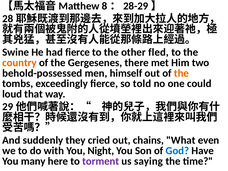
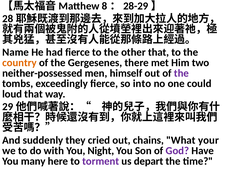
Swine: Swine -> Name (16, 52)
other fled: fled -> that (159, 52)
behold-possessed: behold-possessed -> neither-possessed (42, 73)
the colour: orange -> purple (181, 73)
told: told -> into (142, 84)
even: even -> your (208, 140)
God colour: blue -> purple (177, 151)
saying: saying -> depart (149, 161)
